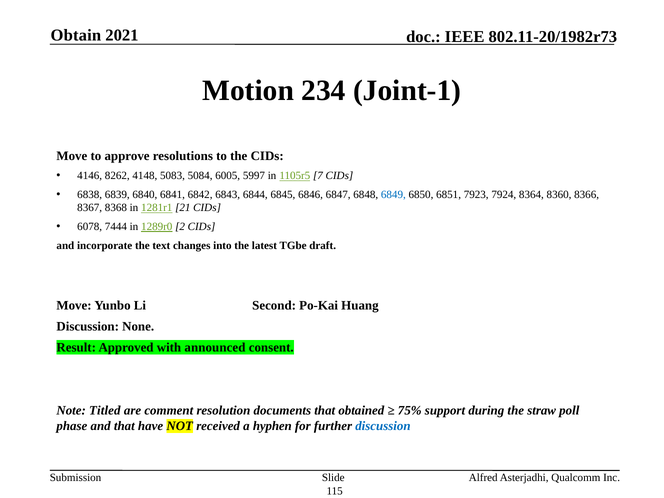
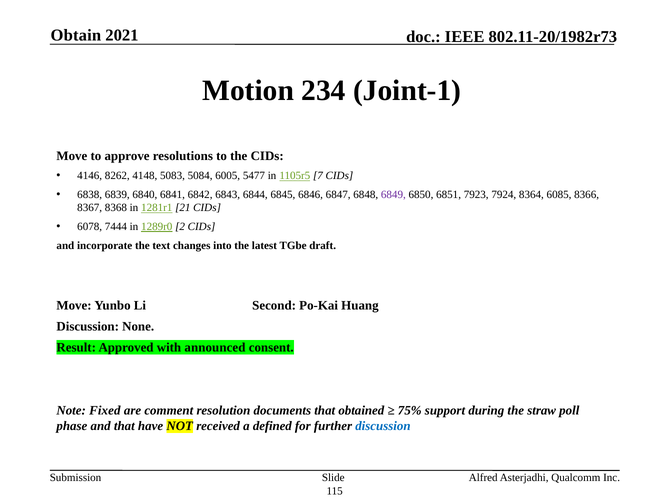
5997: 5997 -> 5477 (254, 176)
6849 colour: blue -> purple (393, 194)
8360: 8360 -> 6085 (559, 194)
Titled: Titled -> Fixed (105, 411)
hyphen: hyphen -> defined (272, 426)
